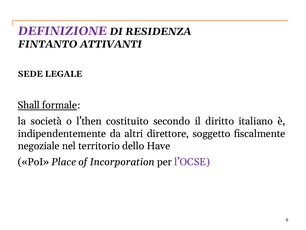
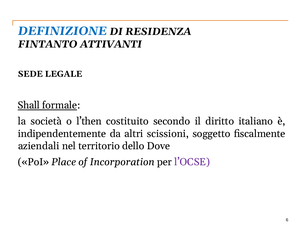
DEFINIZIONE colour: purple -> blue (62, 31)
direttore: direttore -> scissioni (168, 133)
negoziale: negoziale -> aziendali (39, 146)
Have: Have -> Dove (158, 146)
